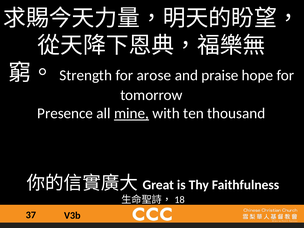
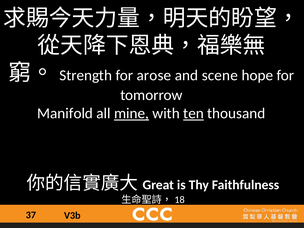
praise: praise -> scene (220, 75)
Presence: Presence -> Manifold (65, 113)
ten underline: none -> present (193, 113)
